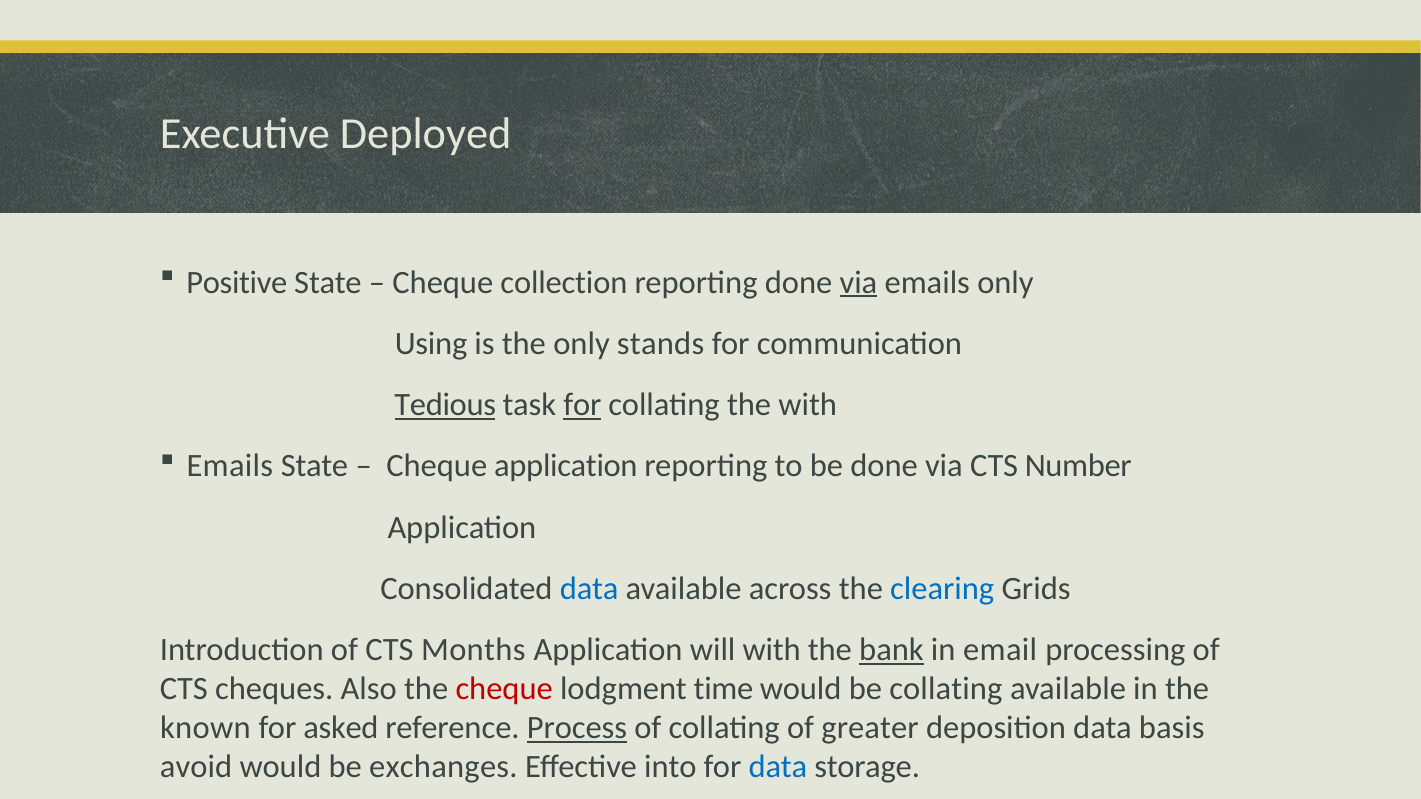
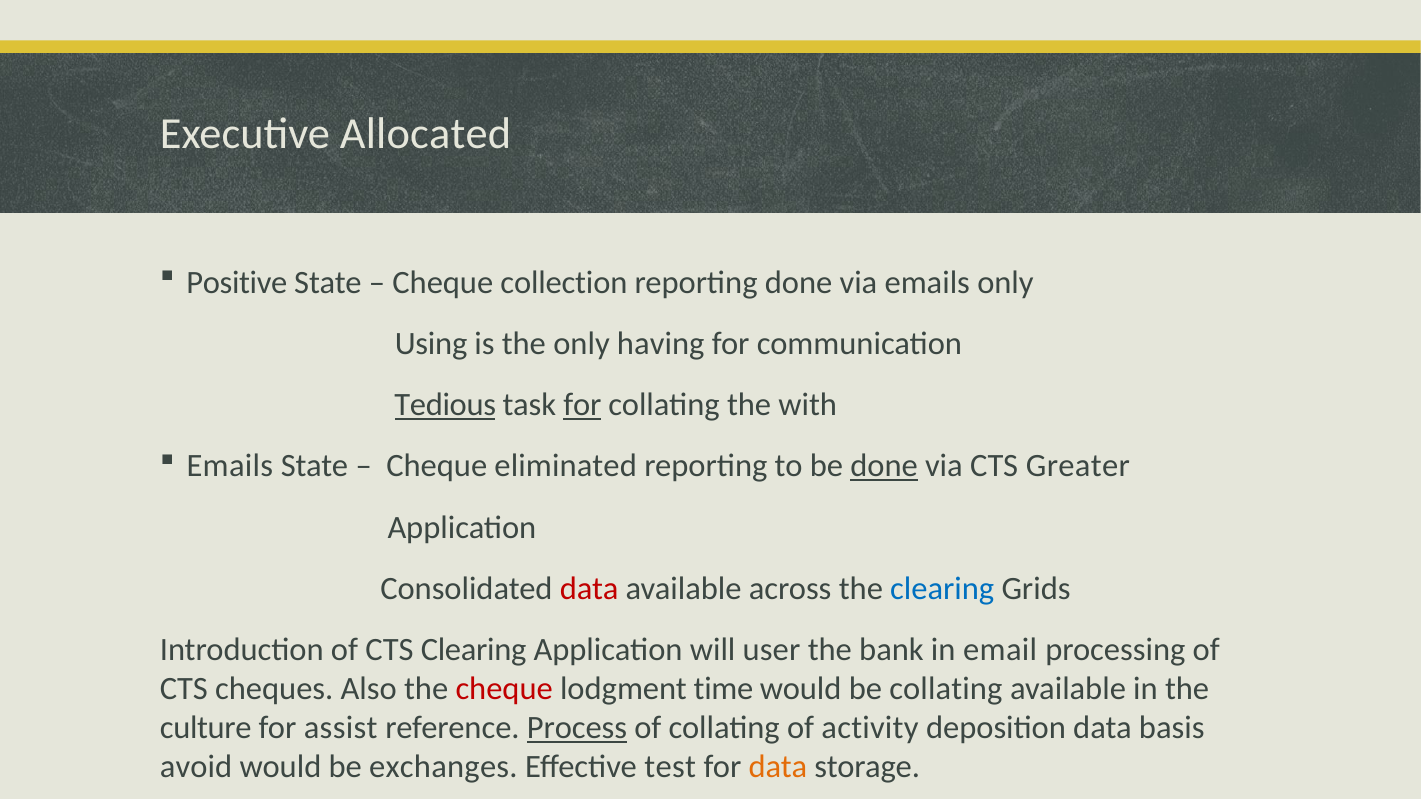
Deployed: Deployed -> Allocated (426, 134)
via underline: present -> none (858, 282)
stands: stands -> having (661, 344)
Cheque application: application -> eliminated (566, 466)
done underline: none -> present (884, 466)
Number: Number -> Greater (1078, 466)
data colour: blue -> red (589, 589)
CTS Months: Months -> Clearing (474, 650)
will with: with -> user (772, 650)
bank underline: present -> none (891, 650)
known: known -> culture (206, 728)
asked: asked -> assist (341, 728)
greater: greater -> activity (870, 728)
into: into -> test (670, 767)
data colour: blue -> orange (778, 767)
